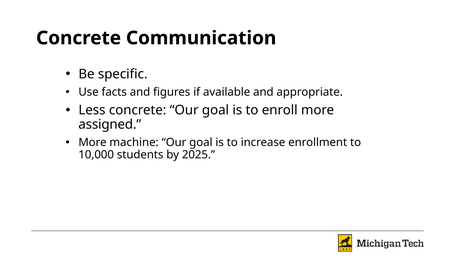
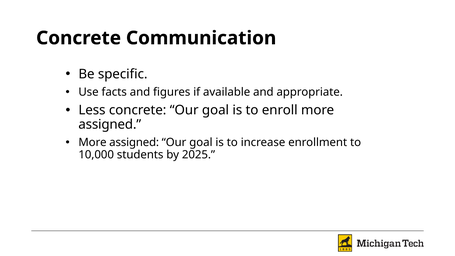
machine: machine -> assigned (134, 143)
